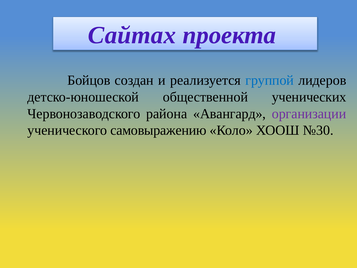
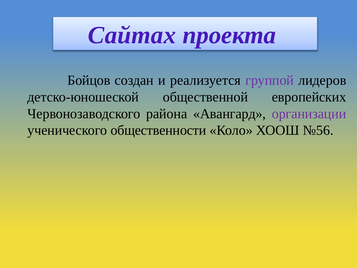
группой colour: blue -> purple (270, 80)
ученических: ученических -> европейских (309, 97)
самовыражению: самовыражению -> общественности (158, 130)
№30: №30 -> №56 (318, 130)
